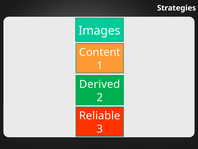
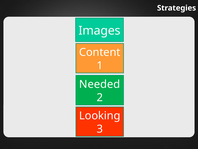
Derived: Derived -> Needed (100, 84)
Reliable: Reliable -> Looking (100, 115)
